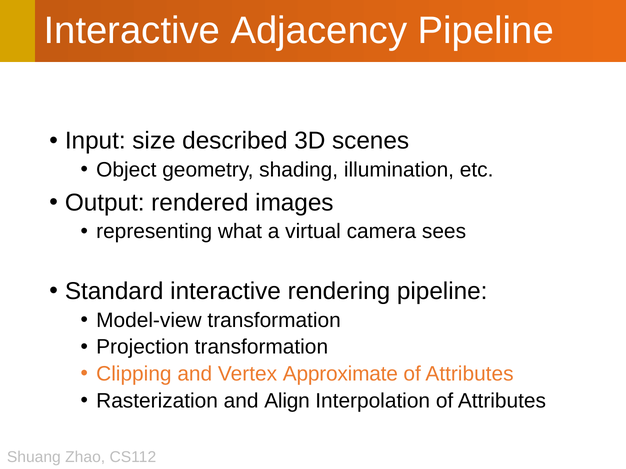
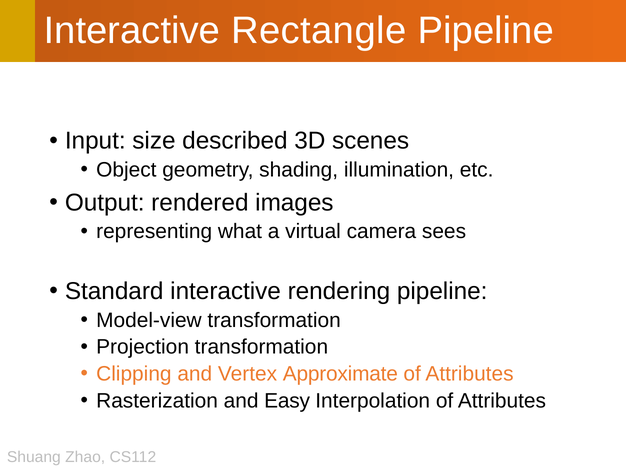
Adjacency: Adjacency -> Rectangle (319, 31)
Align: Align -> Easy (287, 401)
